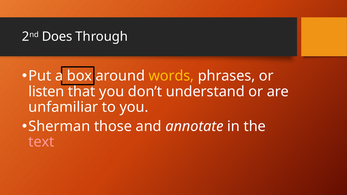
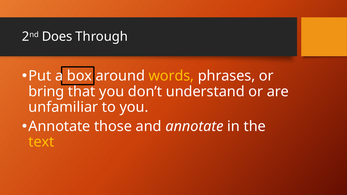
listen: listen -> bring (46, 92)
Sherman: Sherman -> Annotate (59, 126)
text colour: pink -> yellow (41, 142)
